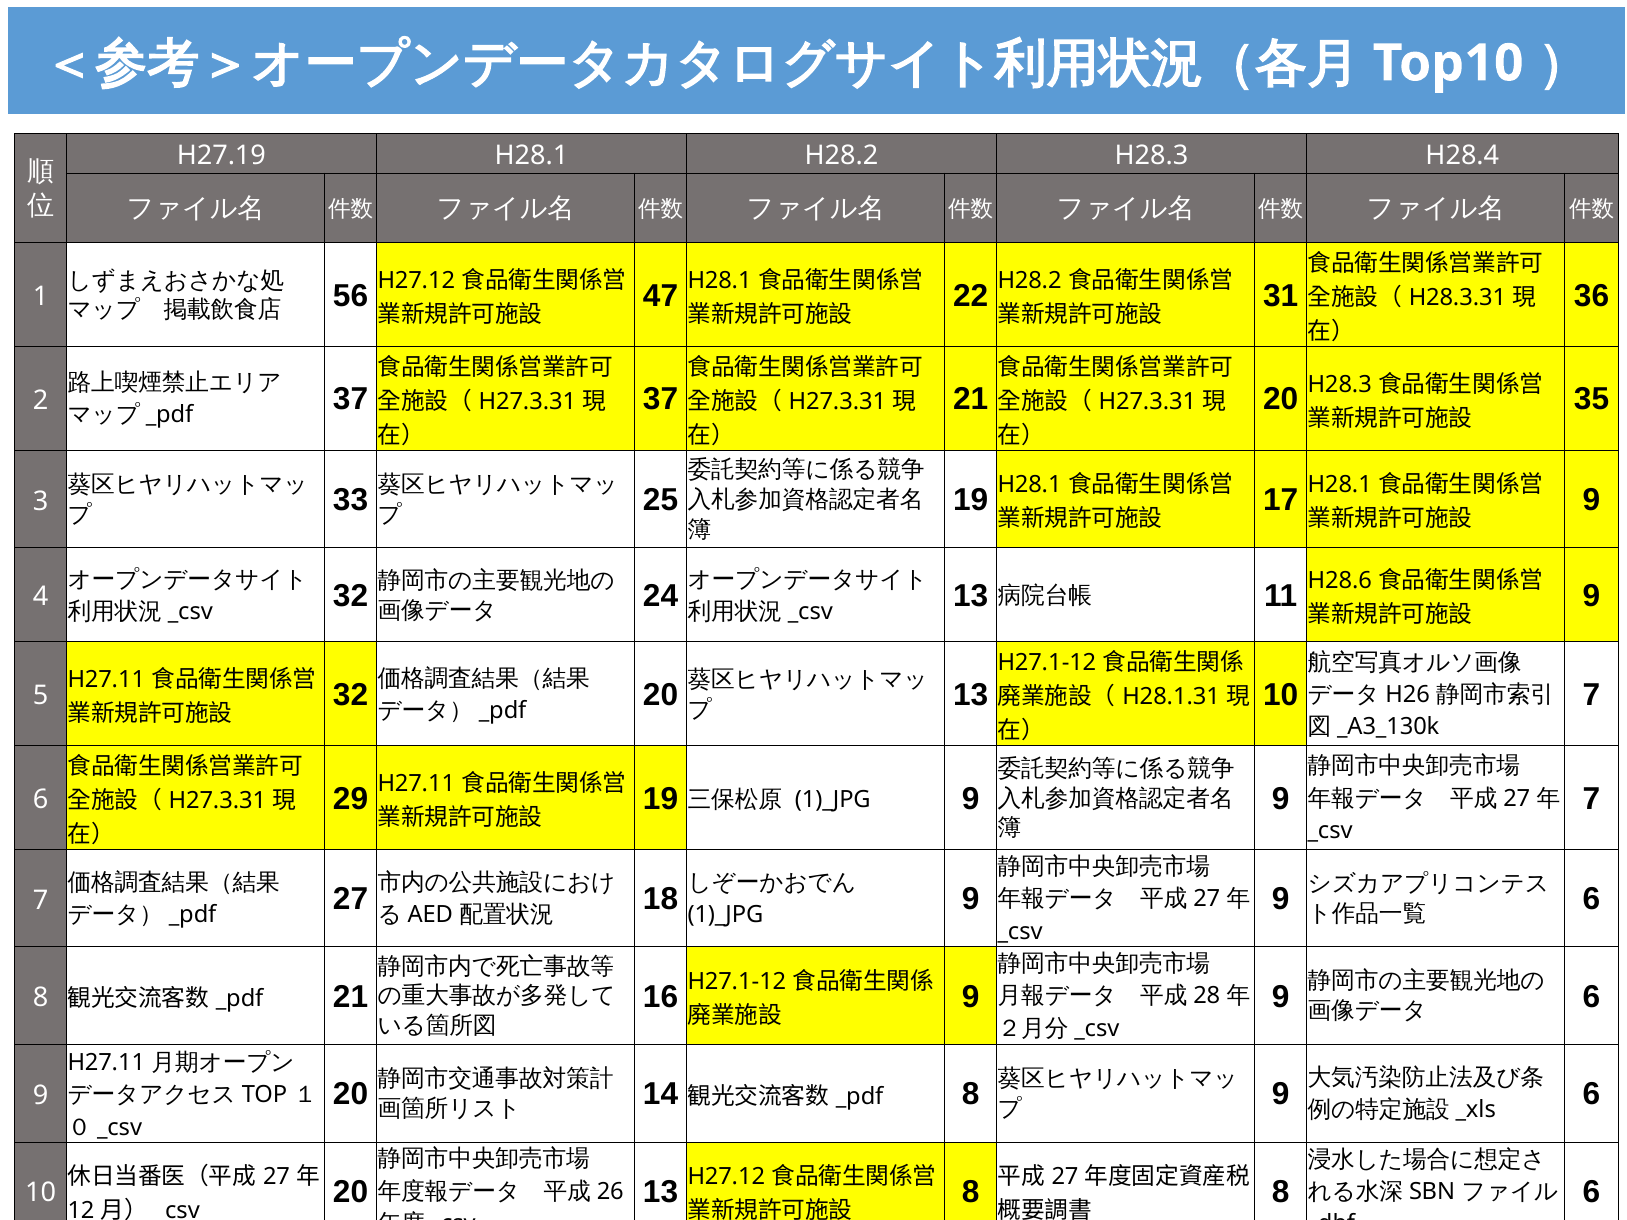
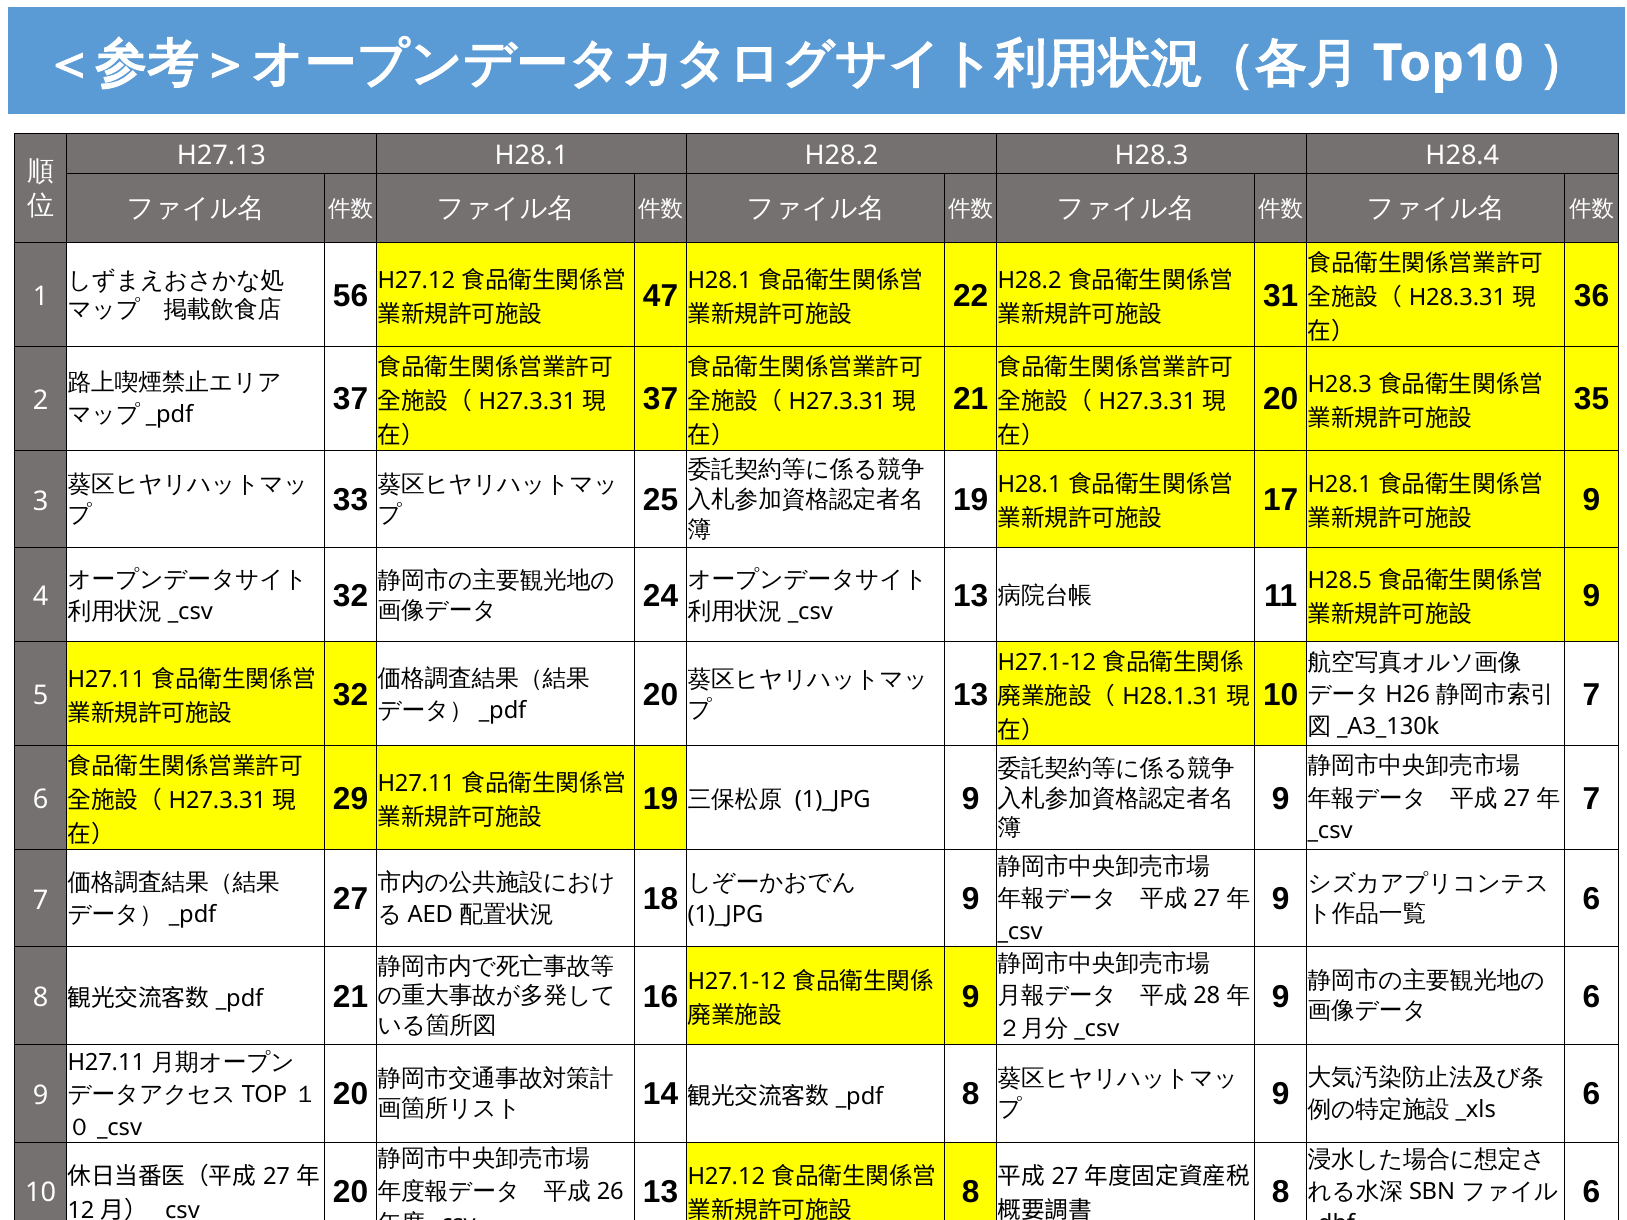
H27.19: H27.19 -> H27.13 (221, 156)
H28.6: H28.6 -> H28.5 (1340, 581)
